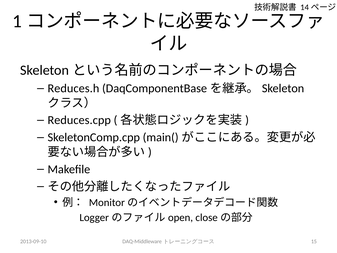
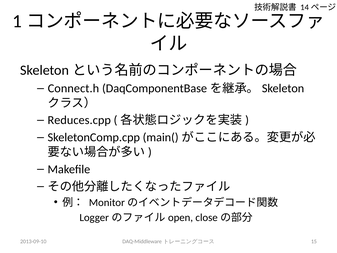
Reduces.h: Reduces.h -> Connect.h (73, 88)
